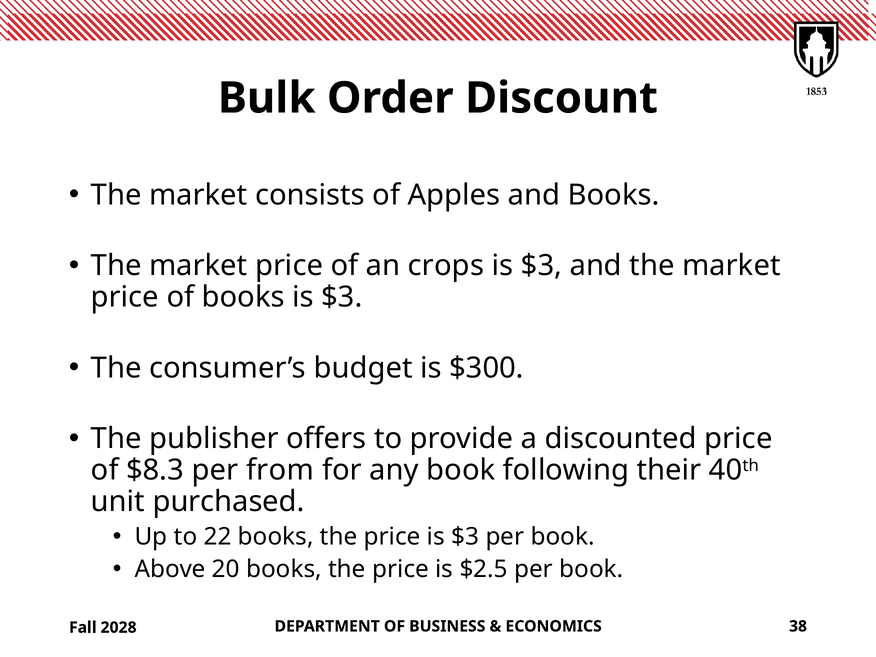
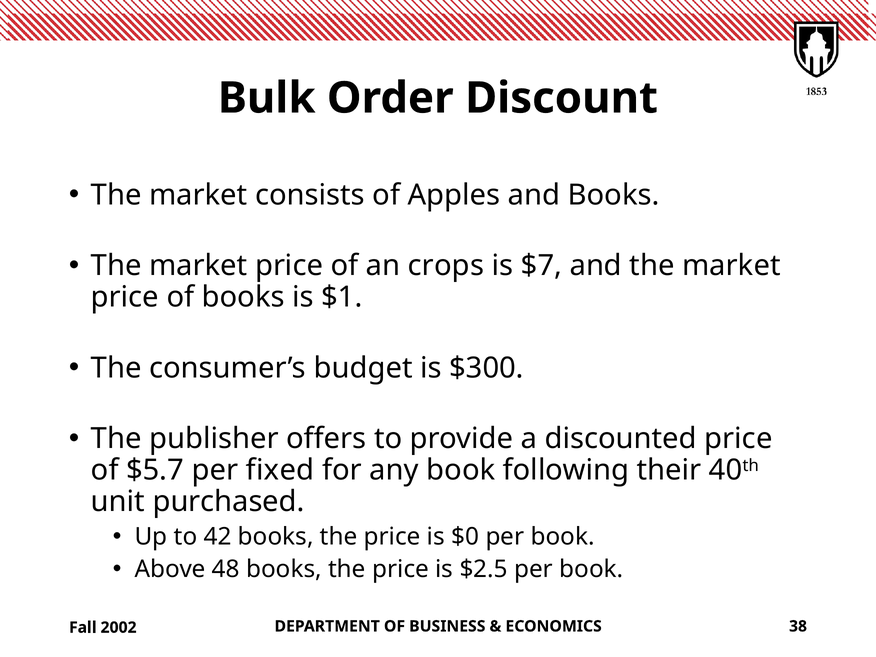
$3: $3 -> $7 (541, 266)
books is $3: $3 -> $1 (342, 297)
$8.3: $8.3 -> $5.7 (155, 470)
from: from -> fixed (280, 470)
22: 22 -> 42 (218, 537)
price is $3: $3 -> $0 (465, 537)
20: 20 -> 48 (226, 569)
2028: 2028 -> 2002 (119, 628)
